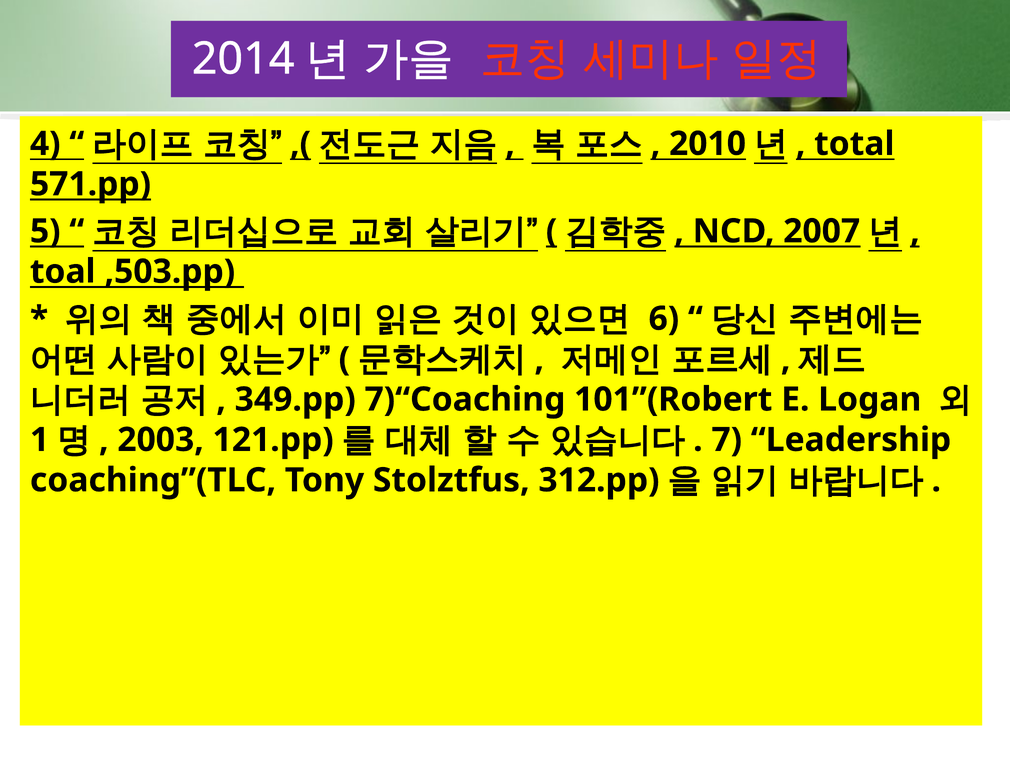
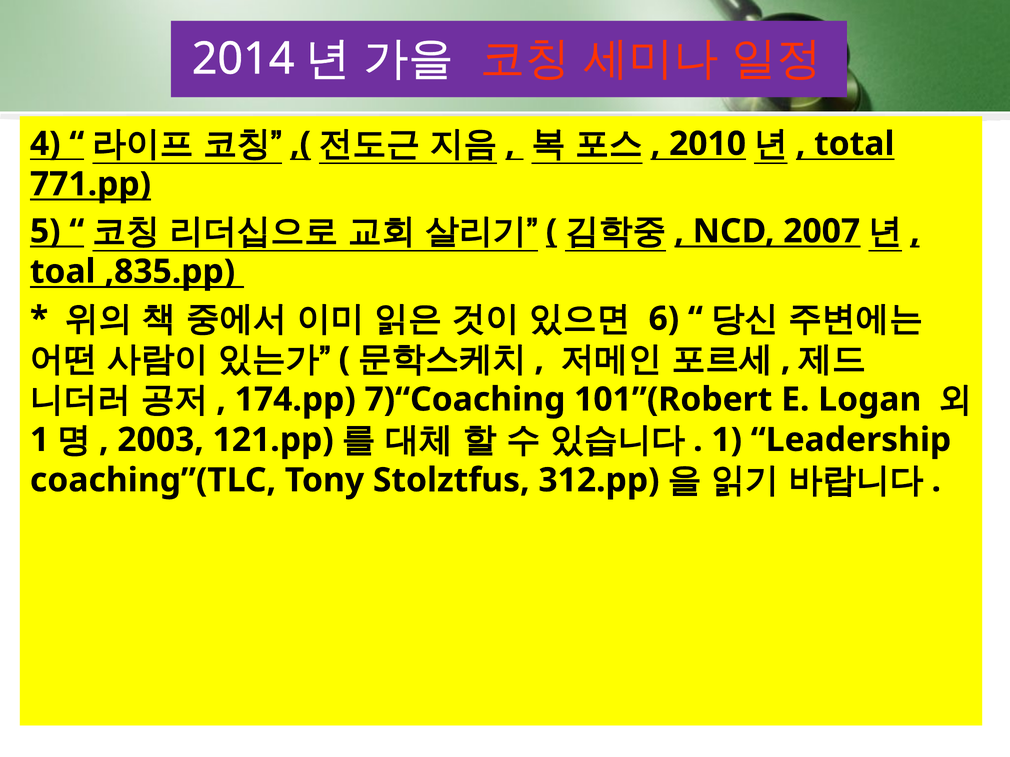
571.pp: 571.pp -> 771.pp (91, 184)
,503.pp: ,503.pp -> ,835.pp (170, 272)
349.pp: 349.pp -> 174.pp (295, 400)
7: 7 -> 1 (727, 440)
